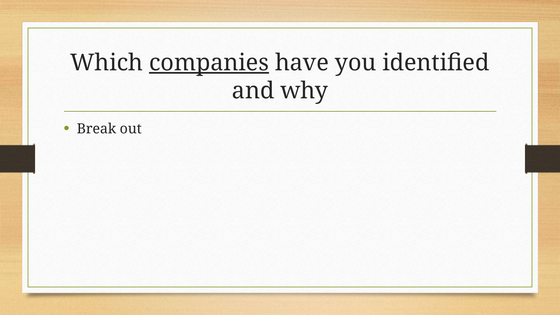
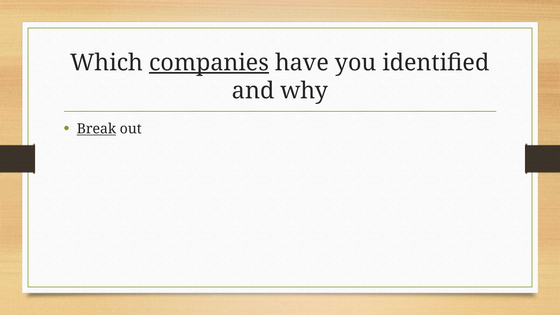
Break underline: none -> present (96, 129)
